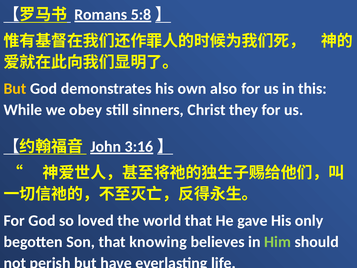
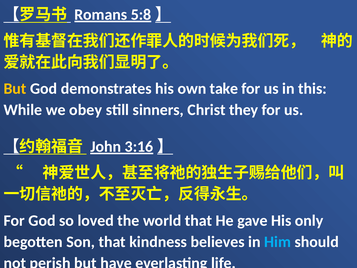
also: also -> take (224, 89)
knowing: knowing -> kindness (158, 242)
Him colour: light green -> light blue (278, 242)
